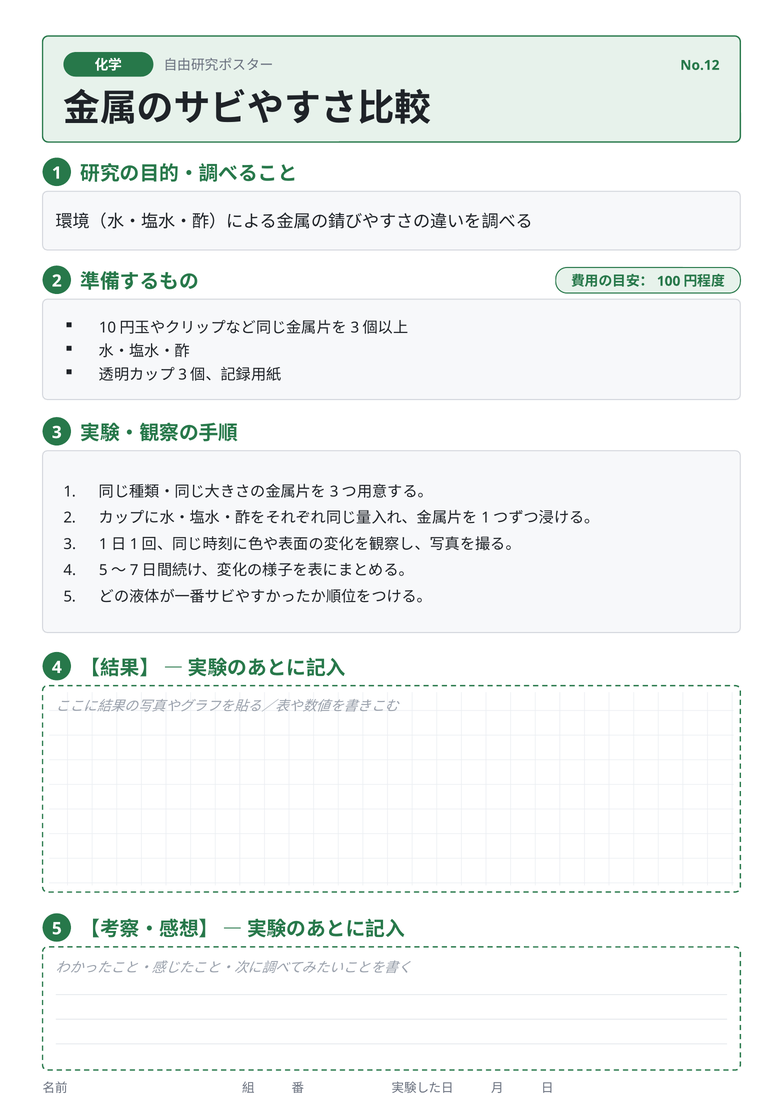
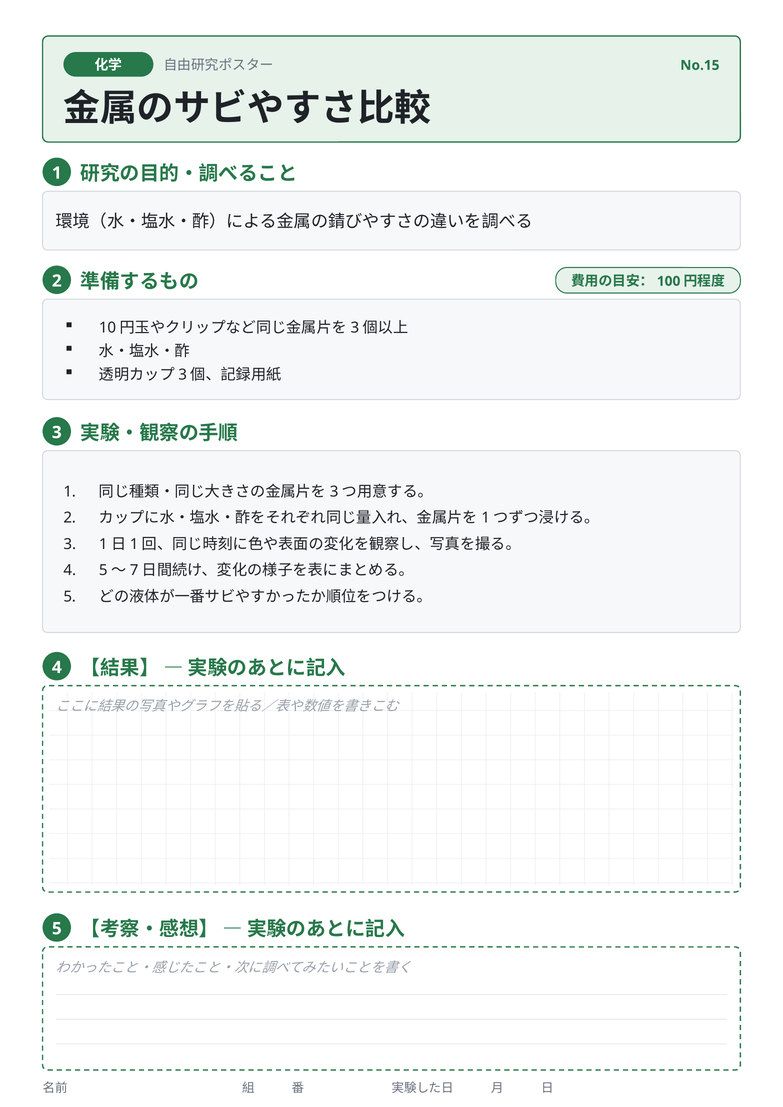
No.12: No.12 -> No.15 (700, 65)
